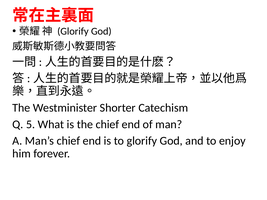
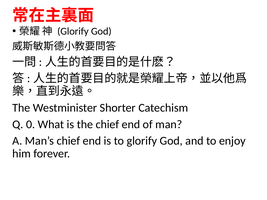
5: 5 -> 0 (31, 124)
